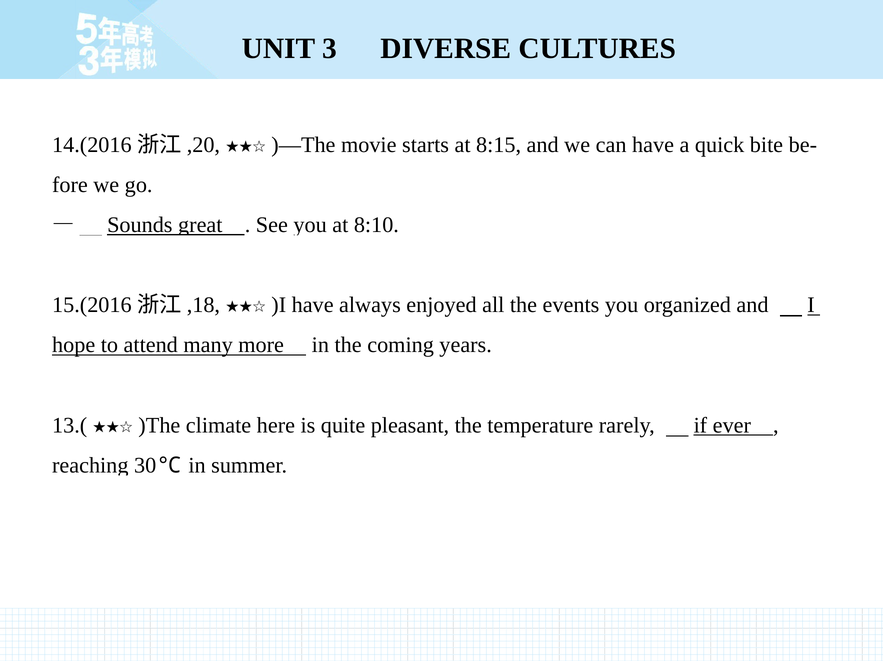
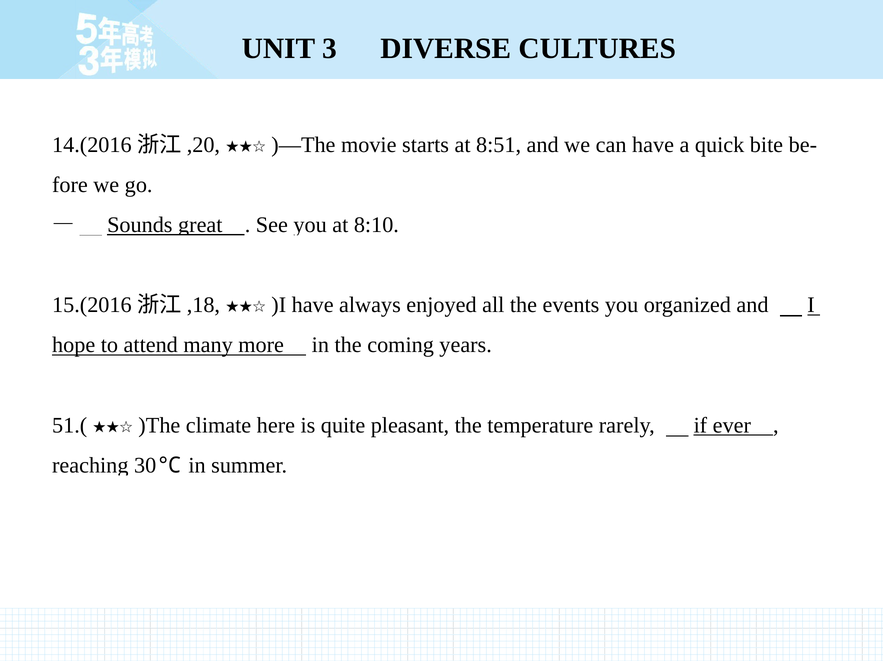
8:15: 8:15 -> 8:51 (499, 145)
13.(: 13.( -> 51.( (70, 425)
